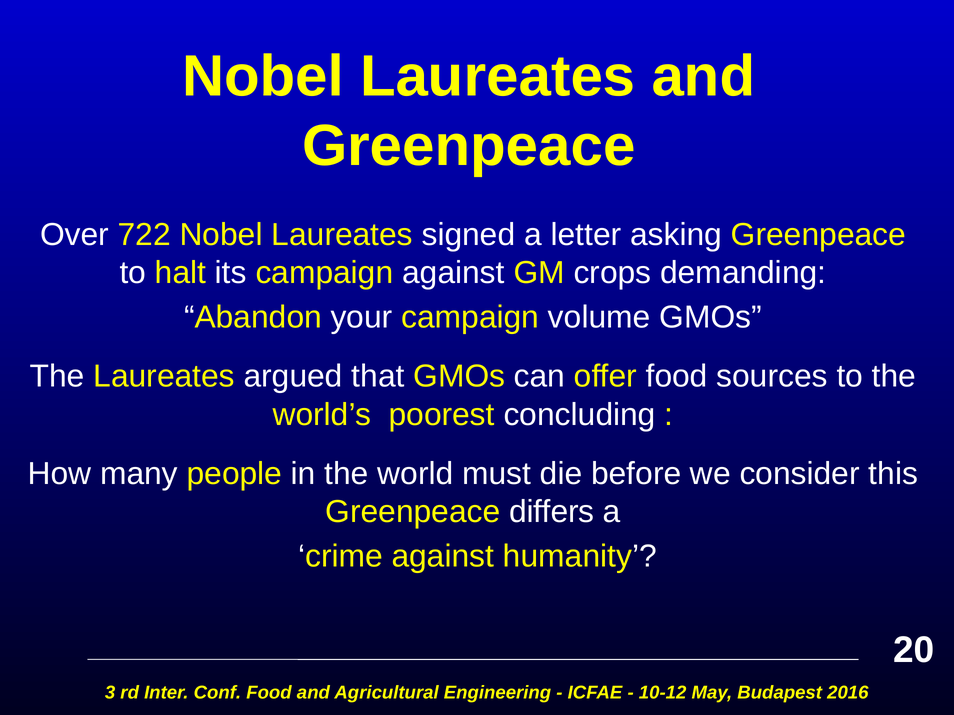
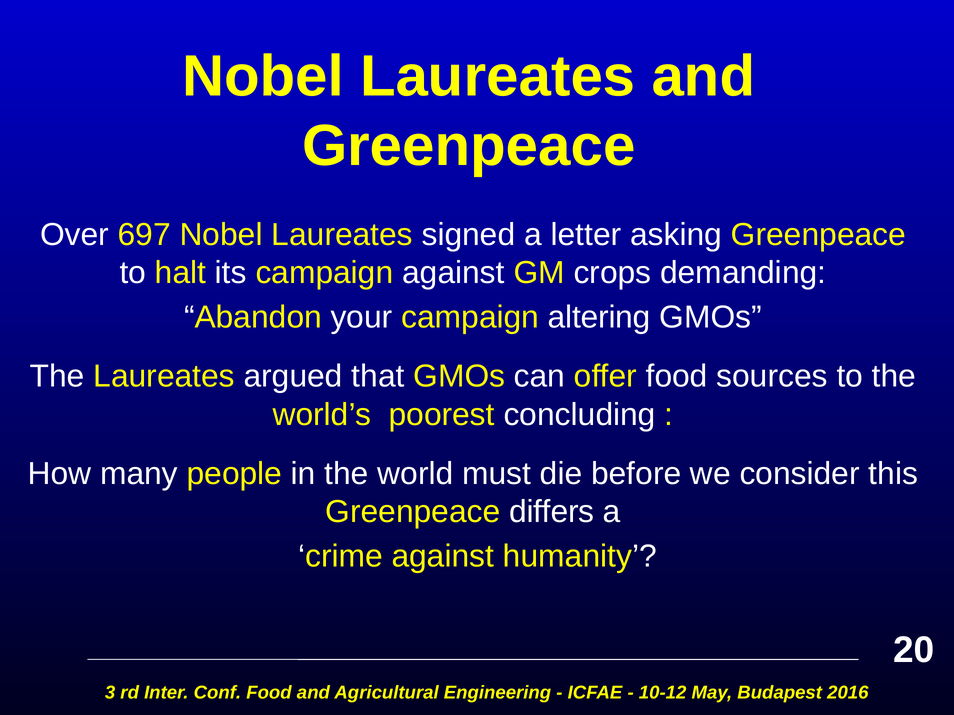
722: 722 -> 697 (144, 235)
volume: volume -> altering (599, 317)
